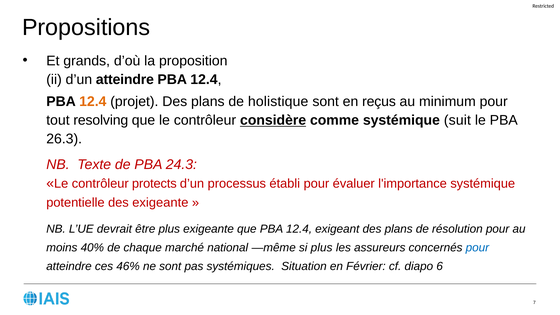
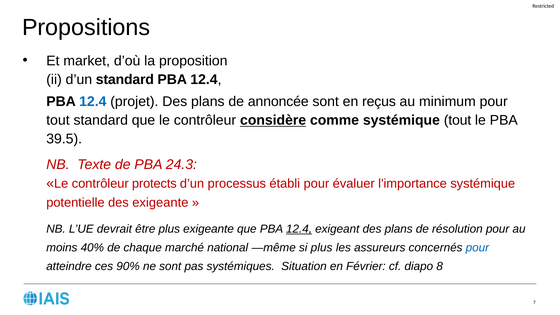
grands: grands -> market (87, 61)
d’un atteindre: atteindre -> standard (125, 79)
12.4 colour: orange -> blue (93, 102)
holistique: holistique -> annoncée (278, 102)
tout resolving: resolving -> standard (101, 120)
systémique suit: suit -> tout (458, 120)
26.3: 26.3 -> 39.5 (64, 139)
12.4 underline: none -> present (299, 229)
46%: 46% -> 90% (128, 266)
6: 6 -> 8 (440, 266)
